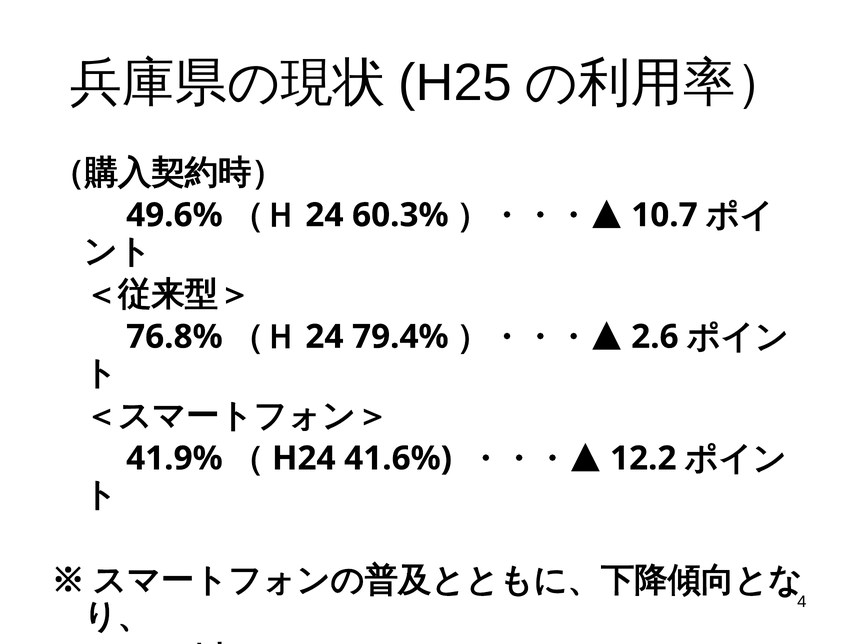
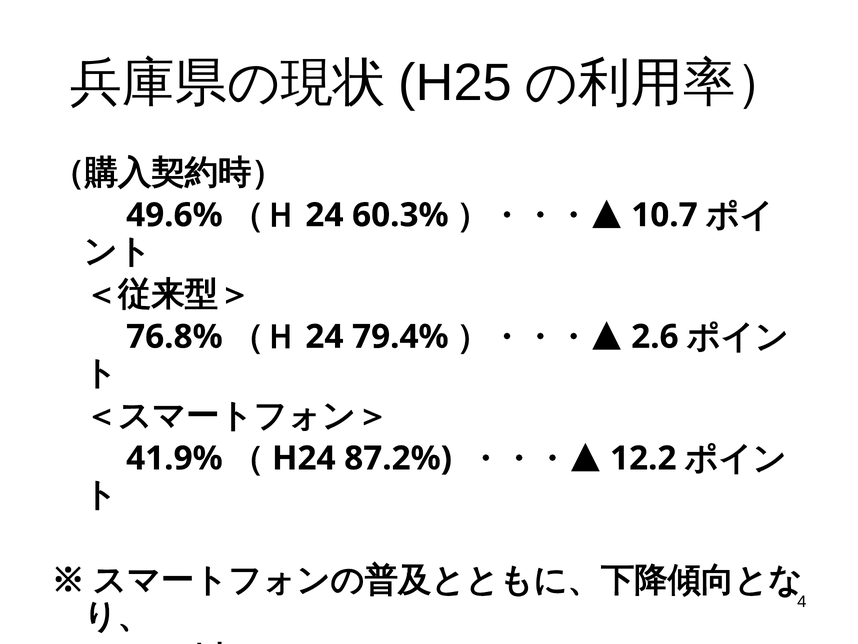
41.6%: 41.6% -> 87.2% (398, 458)
